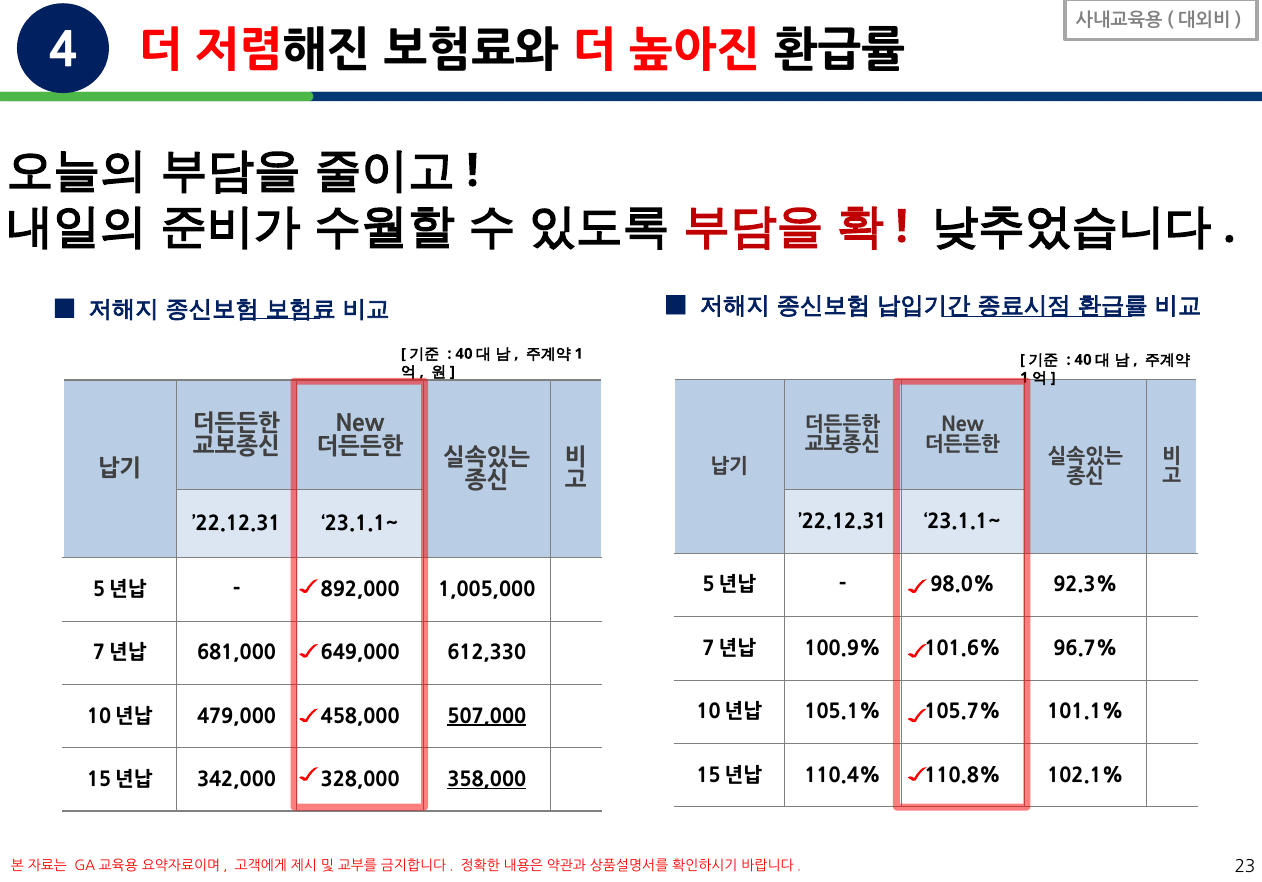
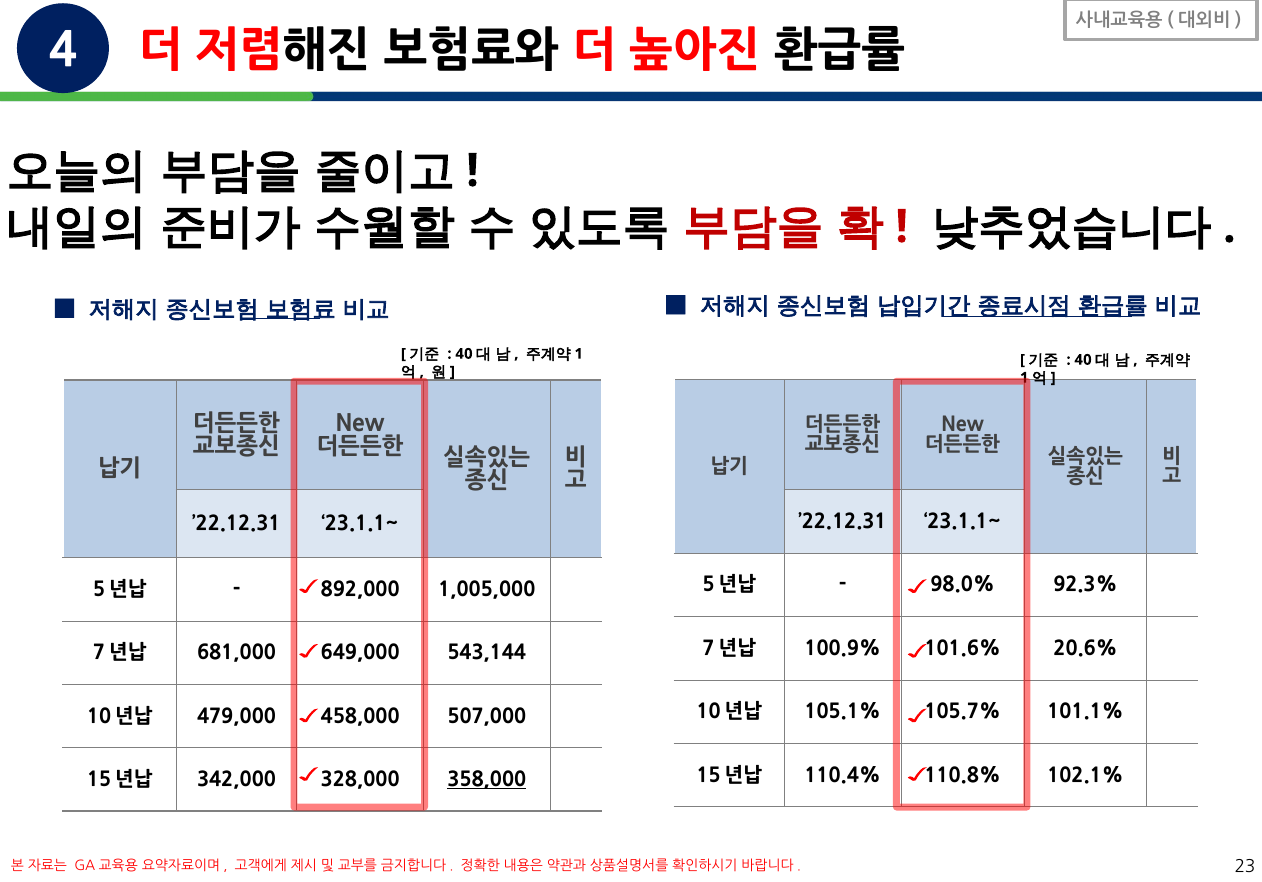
96.7%: 96.7% -> 20.6% (1085, 648)
612,330: 612,330 -> 543,144 (487, 653)
507,000 underline: present -> none (487, 716)
